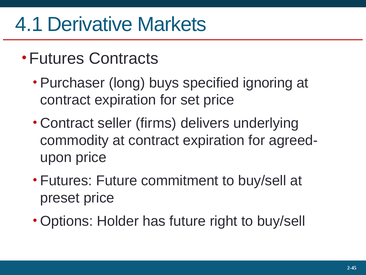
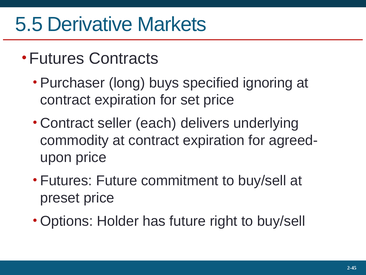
4.1: 4.1 -> 5.5 (29, 24)
firms: firms -> each (156, 123)
